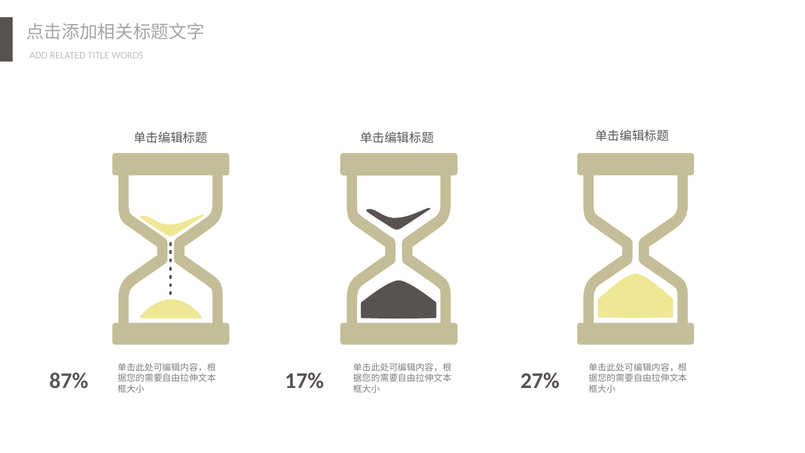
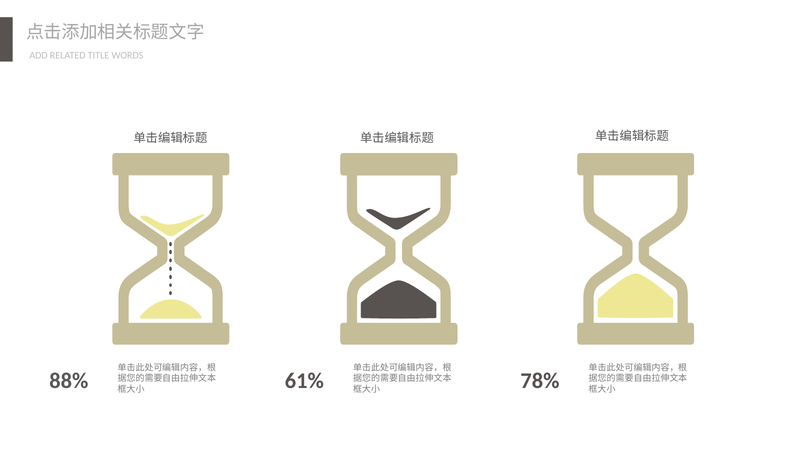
87%: 87% -> 88% (69, 381)
17%: 17% -> 61% (304, 381)
27%: 27% -> 78% (540, 381)
